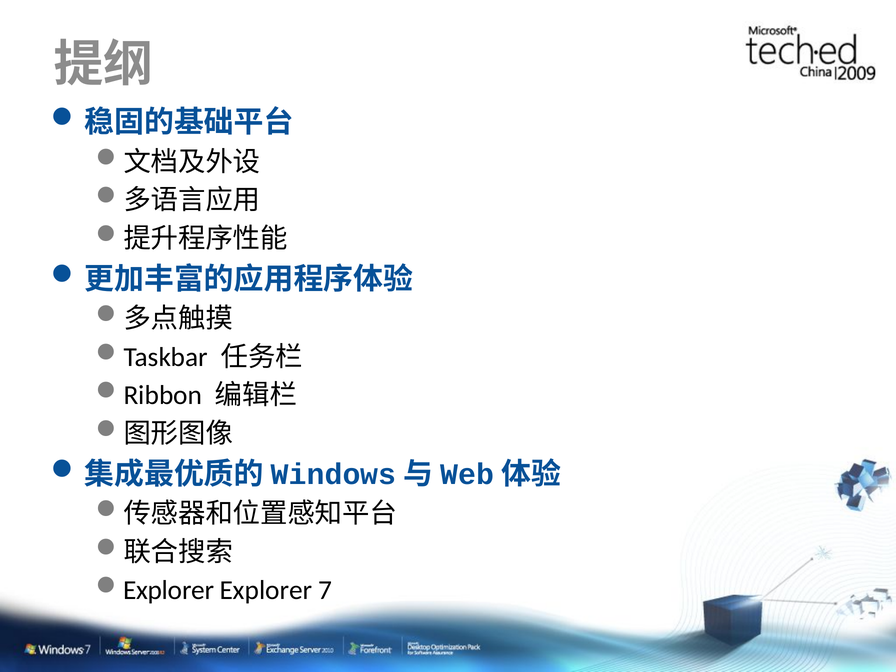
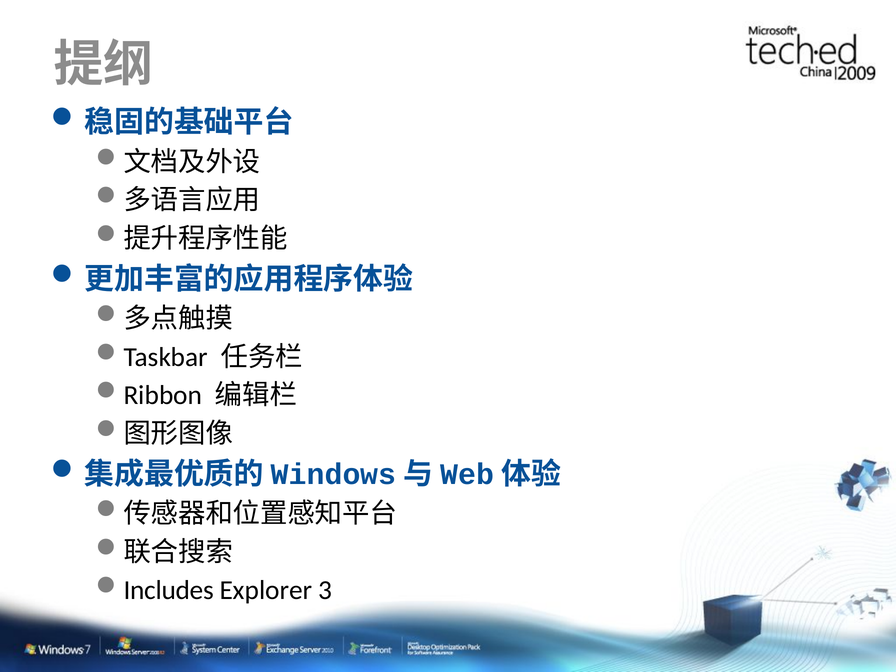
Explorer: Explorer -> Includes (169, 590)
7: 7 -> 3 (325, 590)
